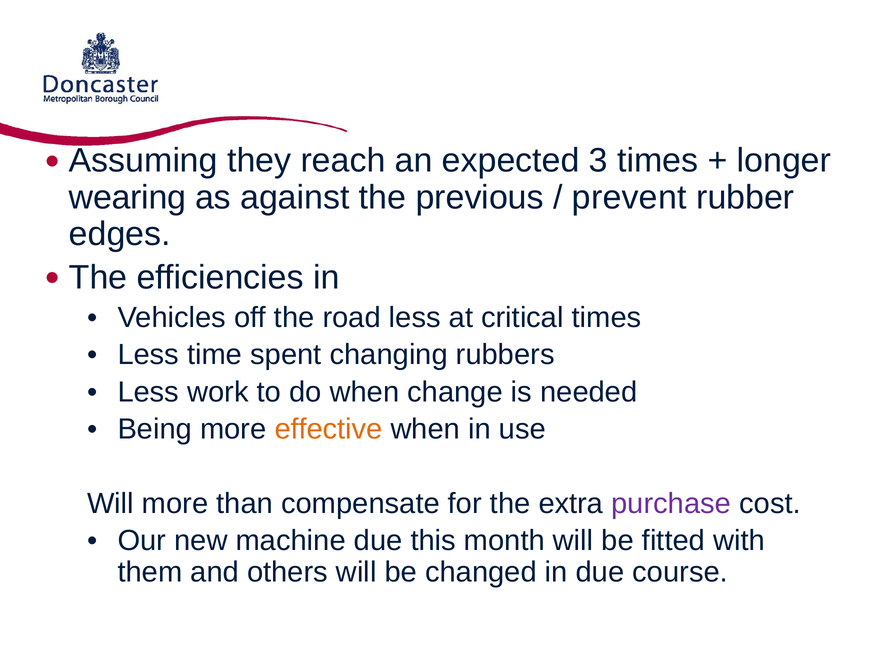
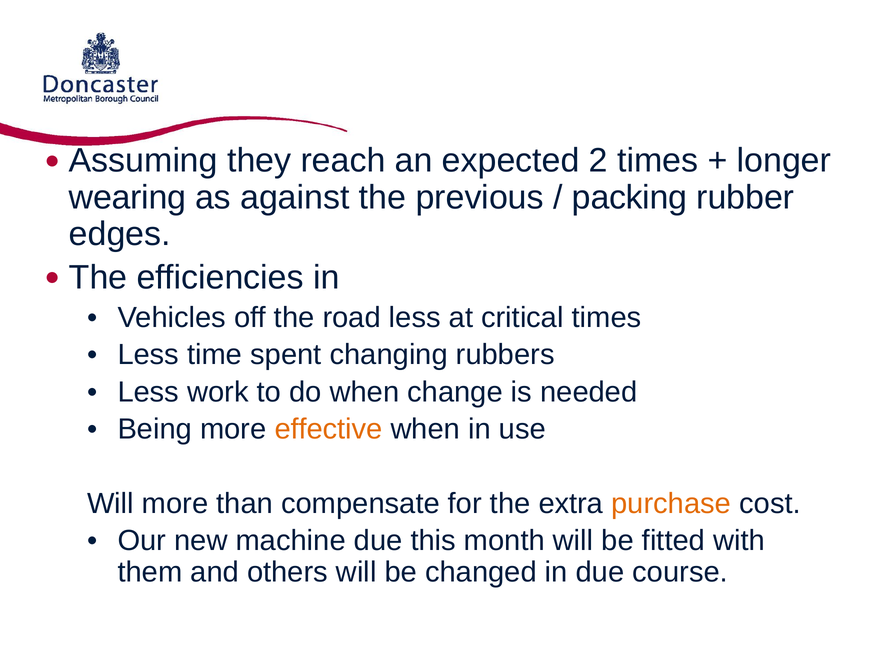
3: 3 -> 2 (598, 161)
prevent: prevent -> packing (630, 198)
purchase colour: purple -> orange (671, 504)
